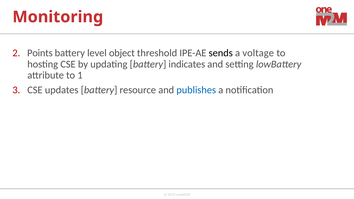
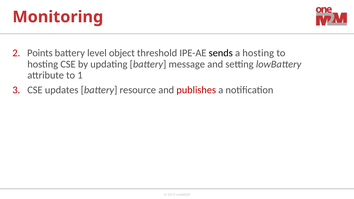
a voltage: voltage -> hosting (258, 53)
indicates: indicates -> message (187, 64)
publishes colour: blue -> red (196, 90)
